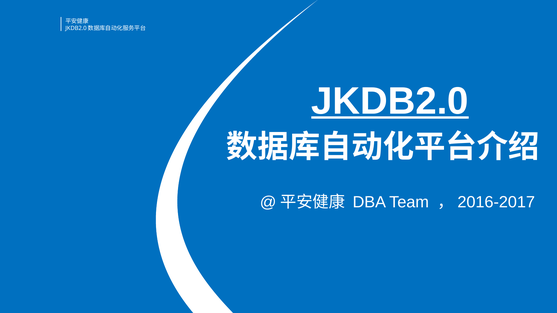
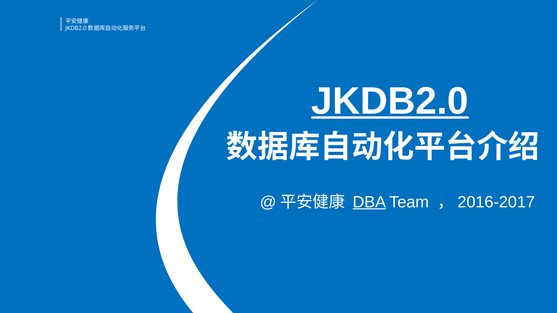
DBA underline: none -> present (369, 202)
